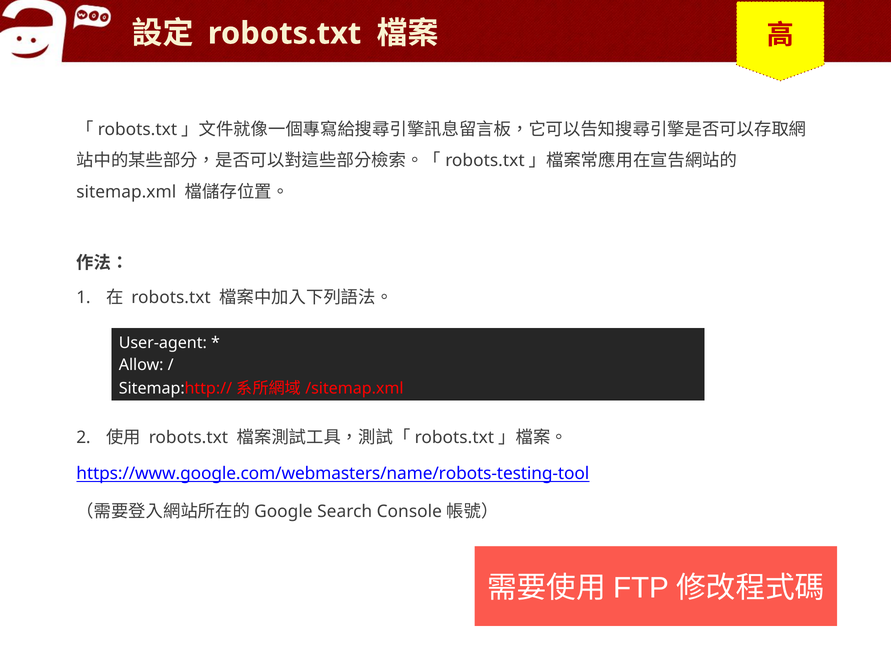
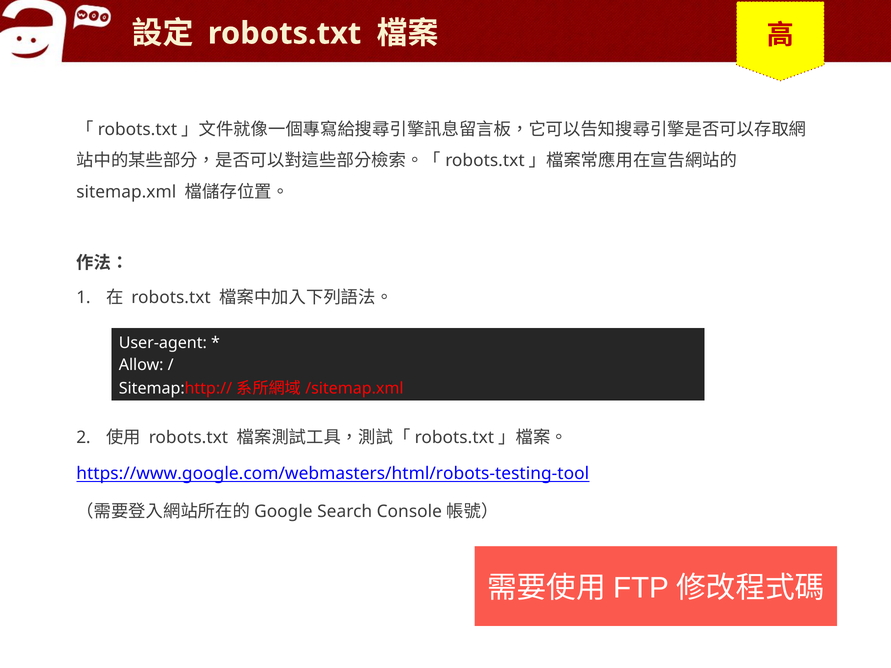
https://www.google.com/webmasters/name/robots-testing-tool: https://www.google.com/webmasters/name/robots-testing-tool -> https://www.google.com/webmasters/html/robots-testing-tool (333, 474)
